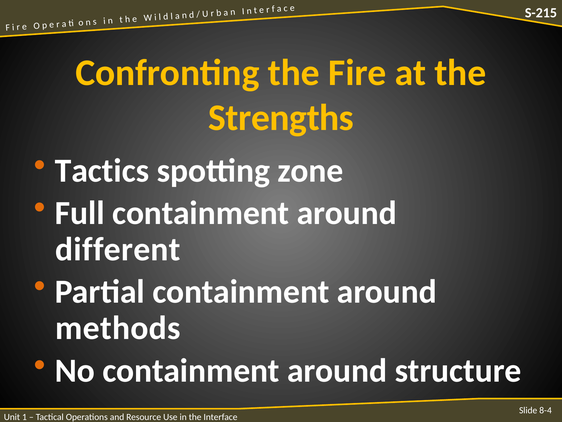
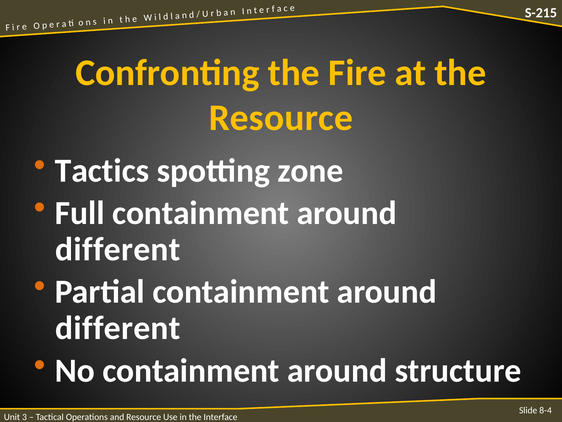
Strengths: Strengths -> Resource (281, 118)
methods: methods -> different (118, 328)
1: 1 -> 3 (24, 417)
